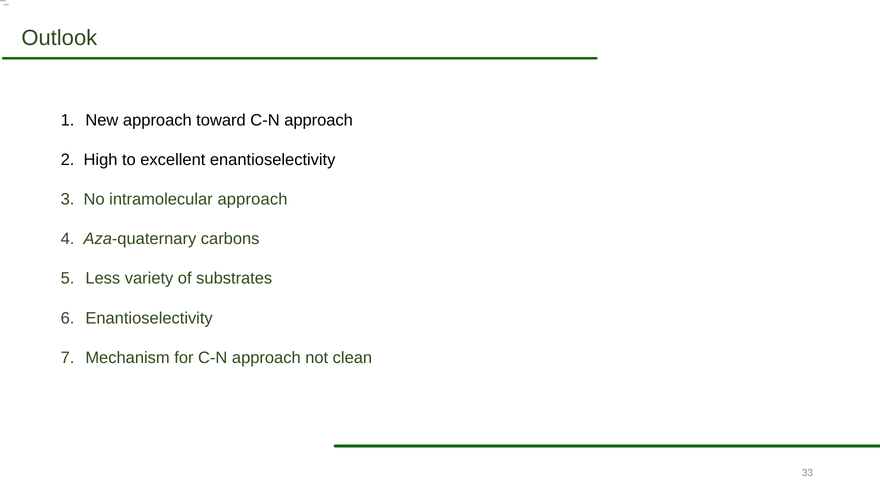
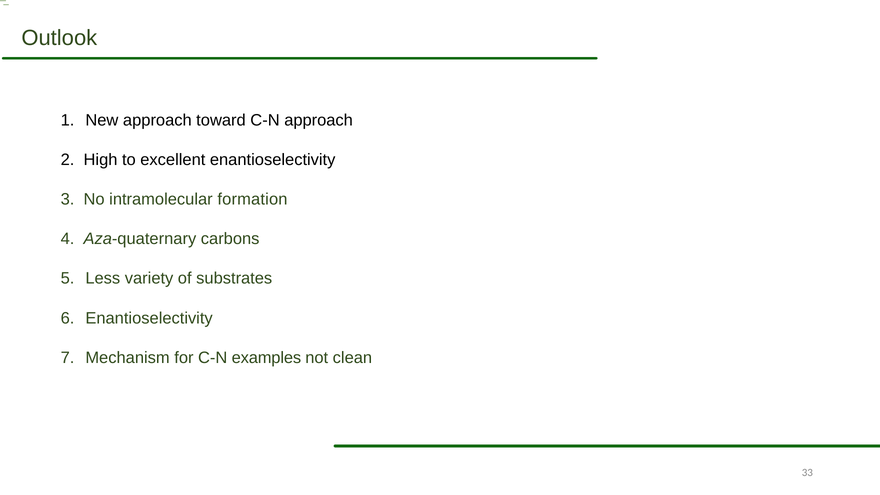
intramolecular approach: approach -> formation (252, 199)
for C-N approach: approach -> examples (266, 358)
